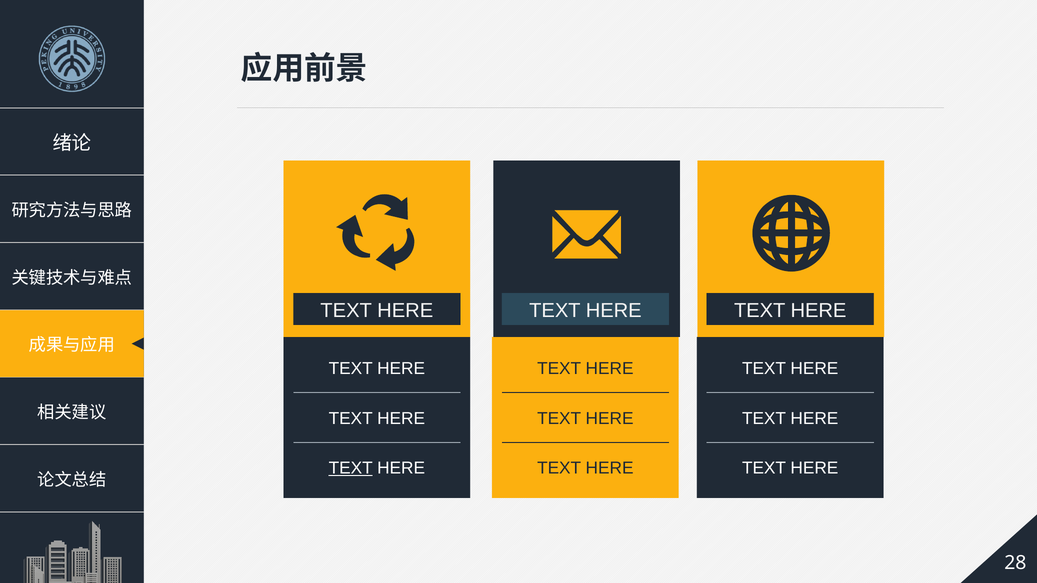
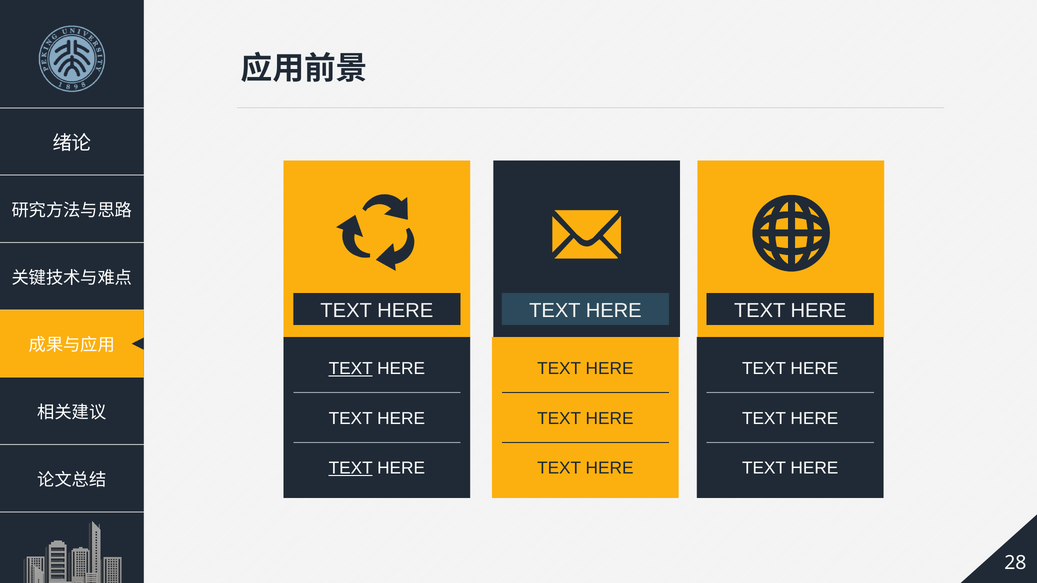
TEXT underline: none -> present (351, 369)
